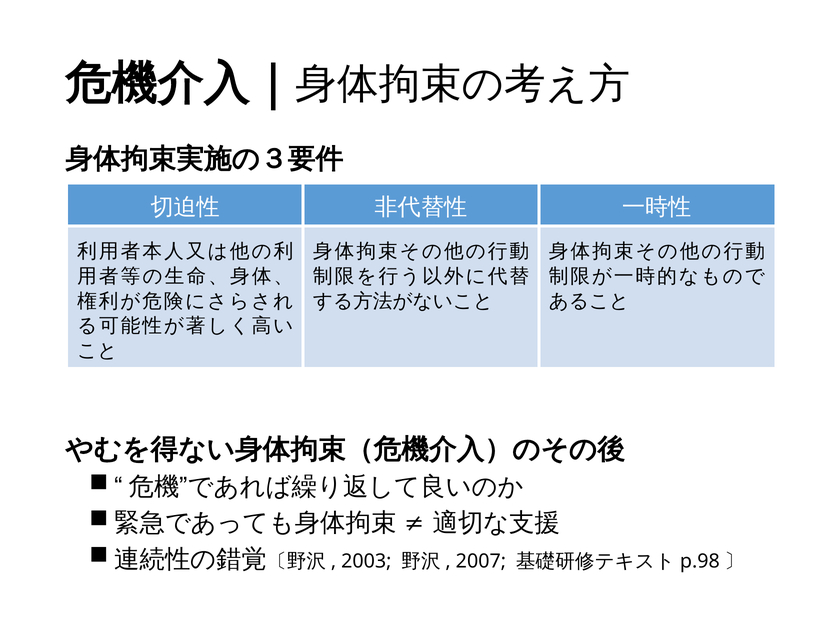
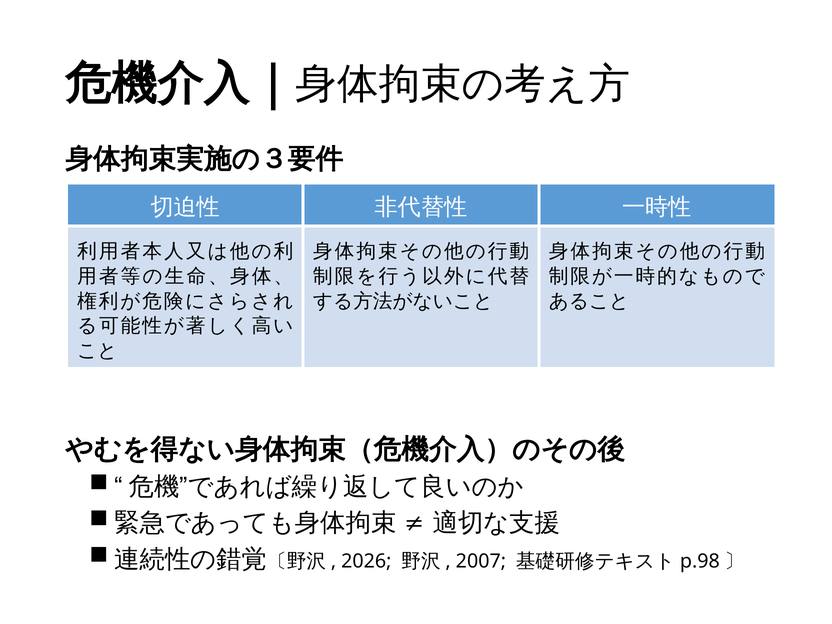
2003: 2003 -> 2026 (366, 561)
